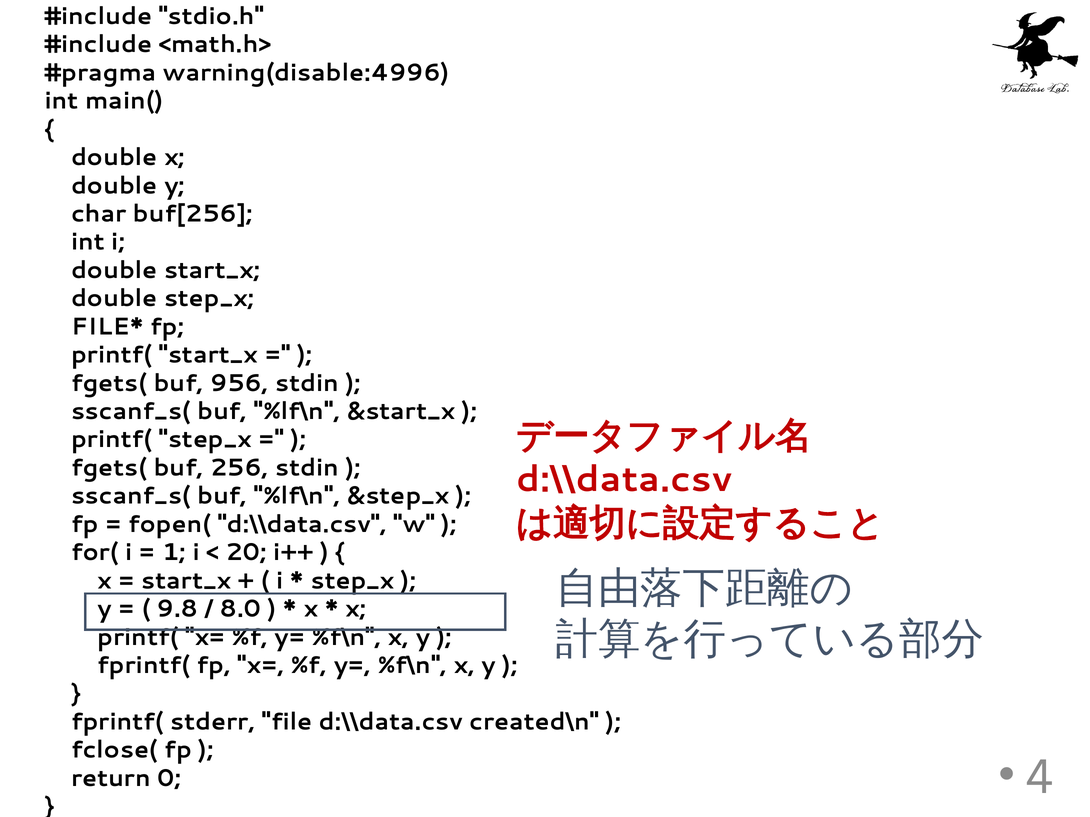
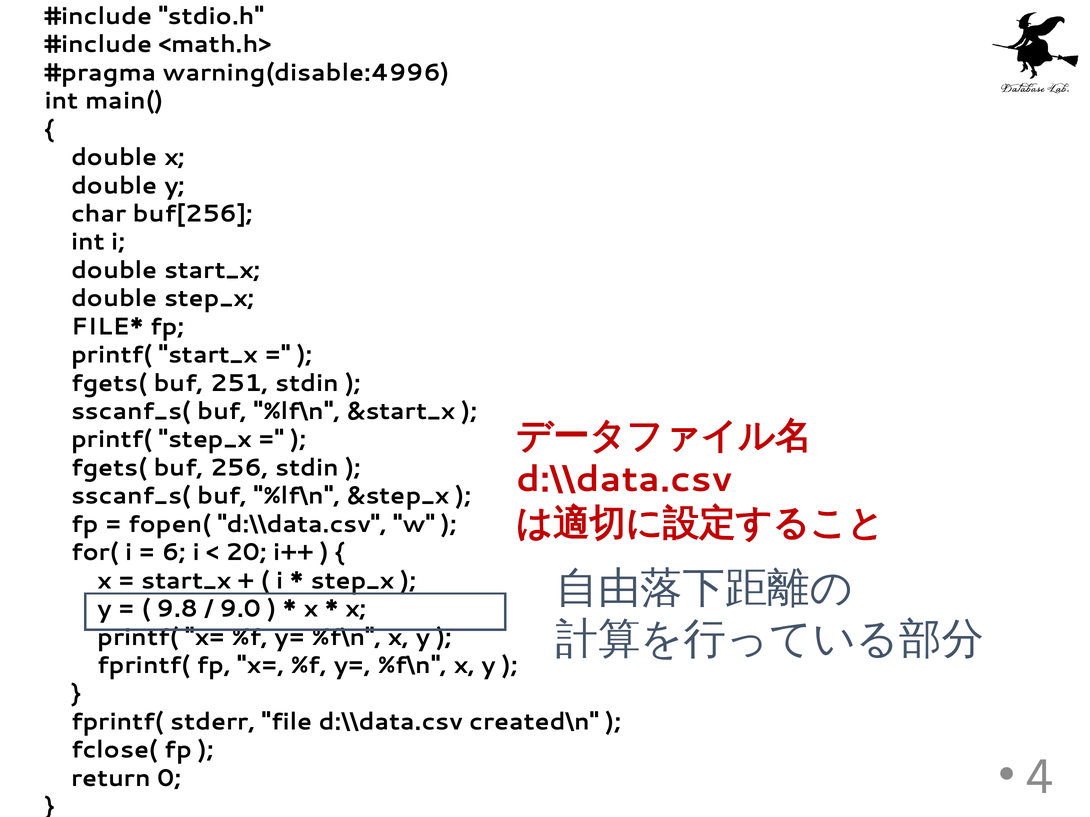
956: 956 -> 251 (239, 383)
1: 1 -> 6 (174, 553)
8.0: 8.0 -> 9.0 (240, 609)
